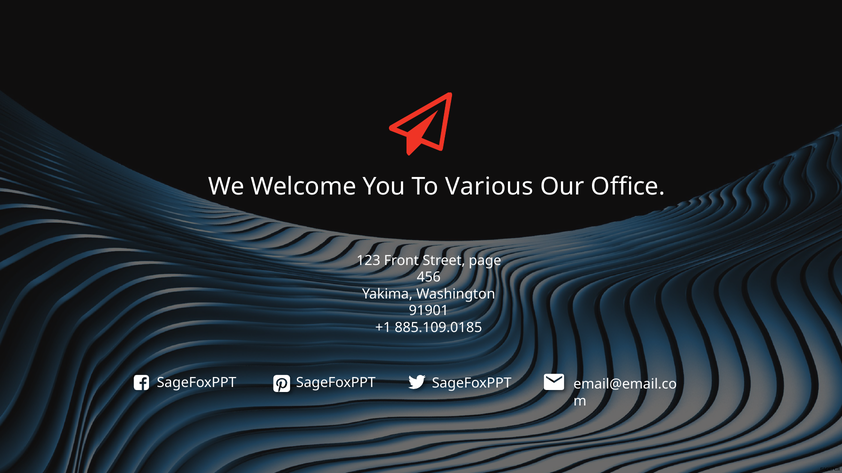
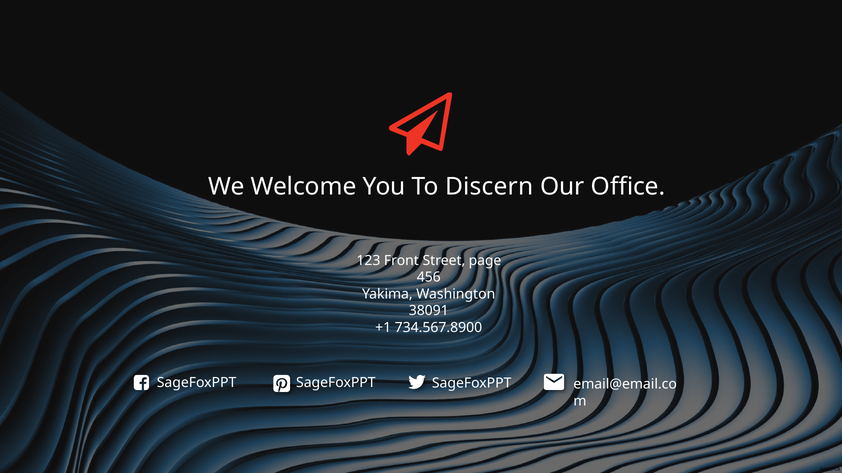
Various: Various -> Discern (489, 187)
91901: 91901 -> 38091 (429, 311)
885.109.0185: 885.109.0185 -> 734.567.8900 (438, 328)
